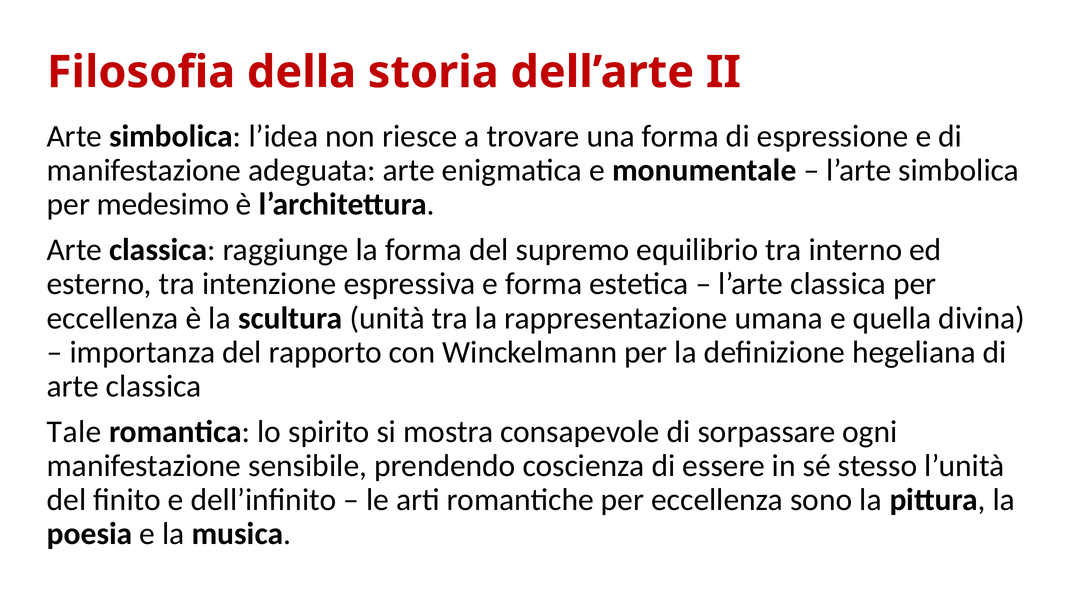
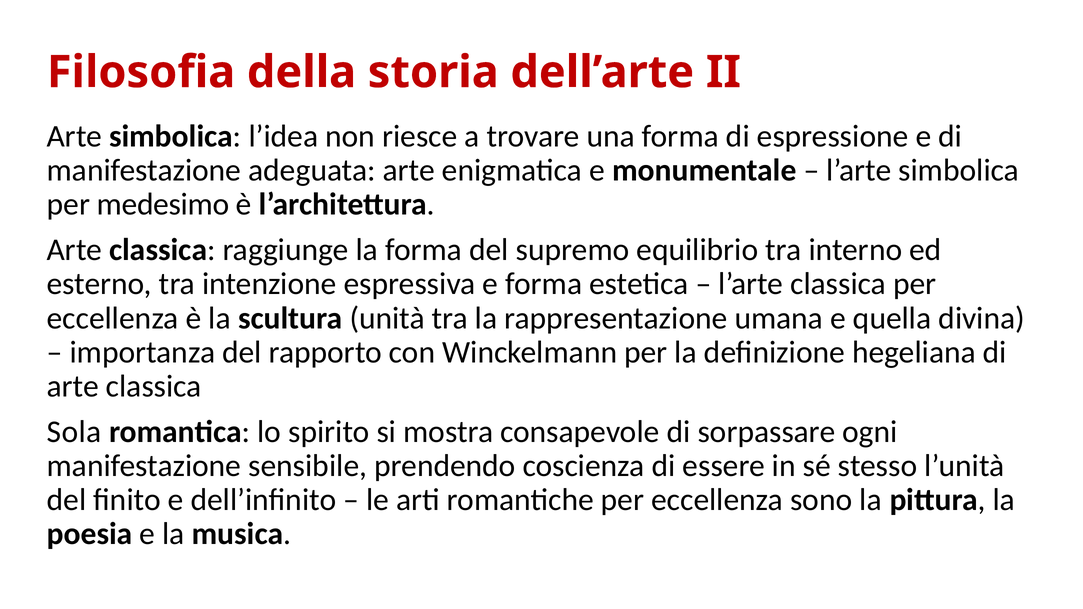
Tale: Tale -> Sola (74, 432)
